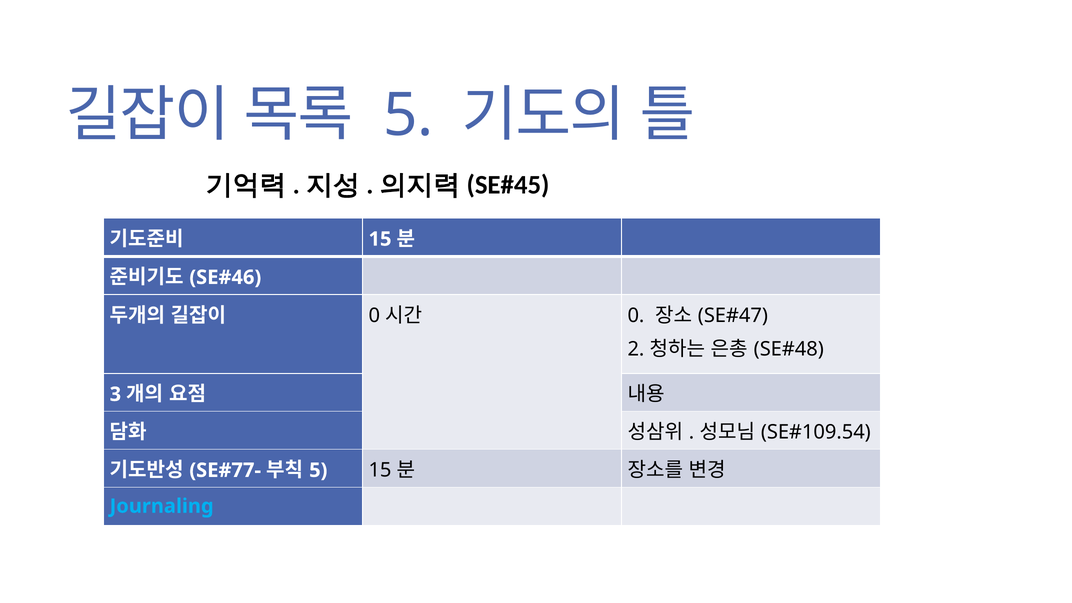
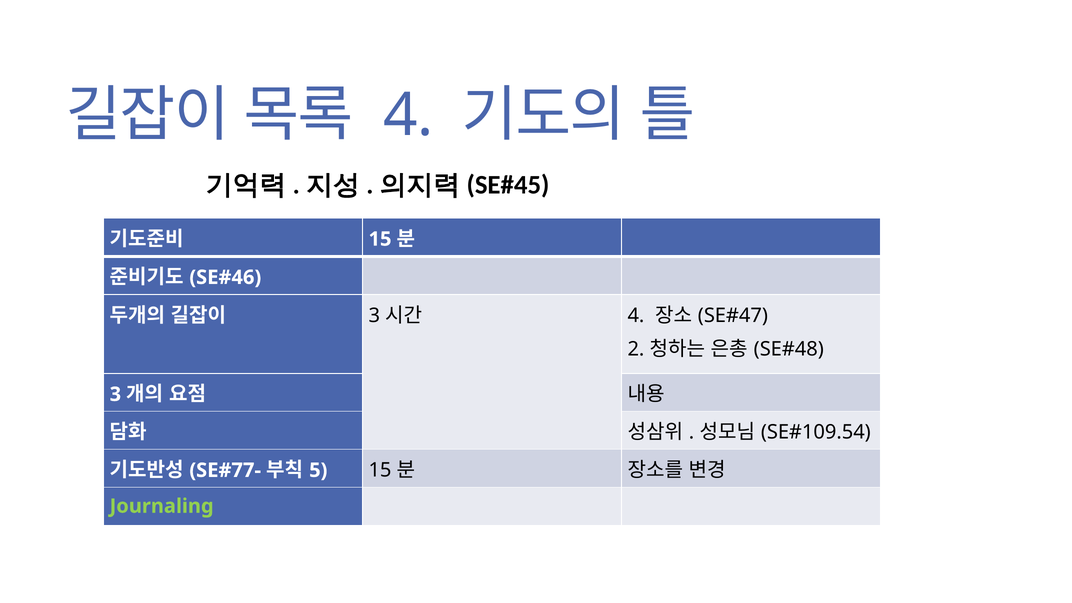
5: 5 -> 4 (408, 115)
0: 0 -> 3 (374, 316)
0: 0 -> 4 (636, 316)
Journaling colour: light blue -> light green (162, 506)
